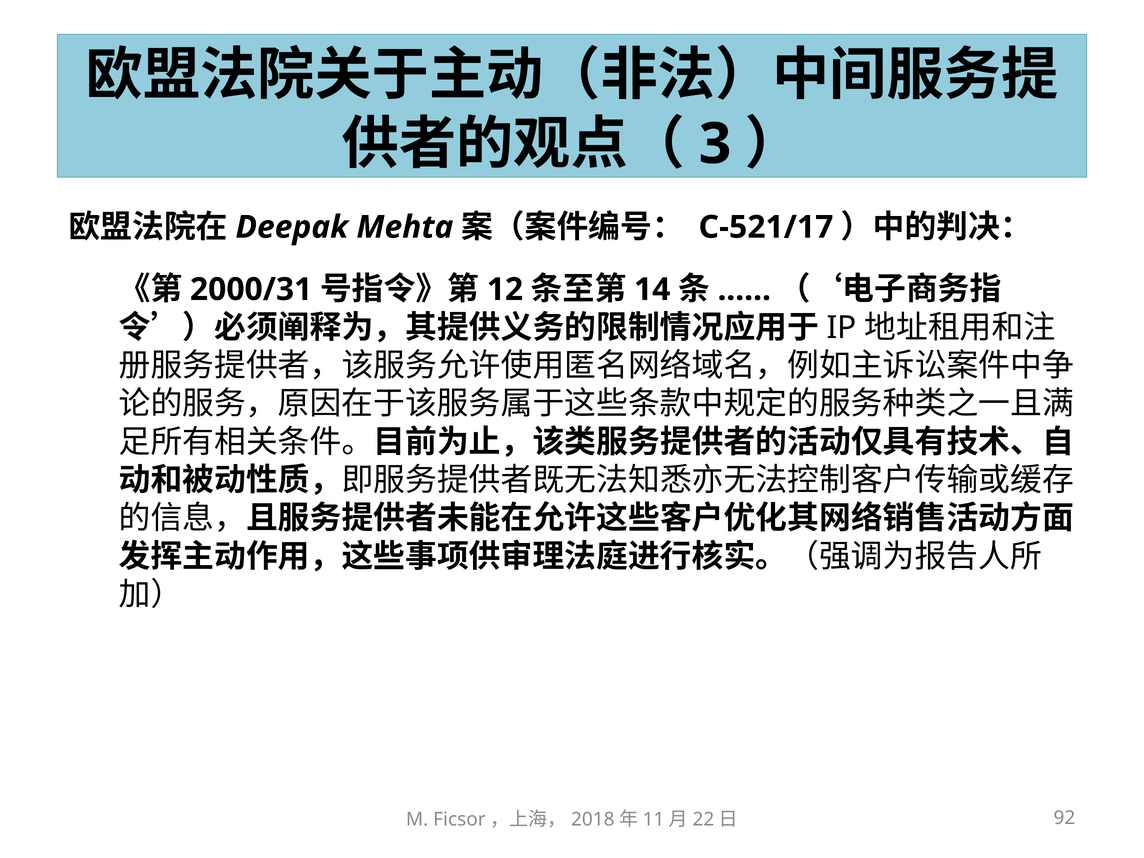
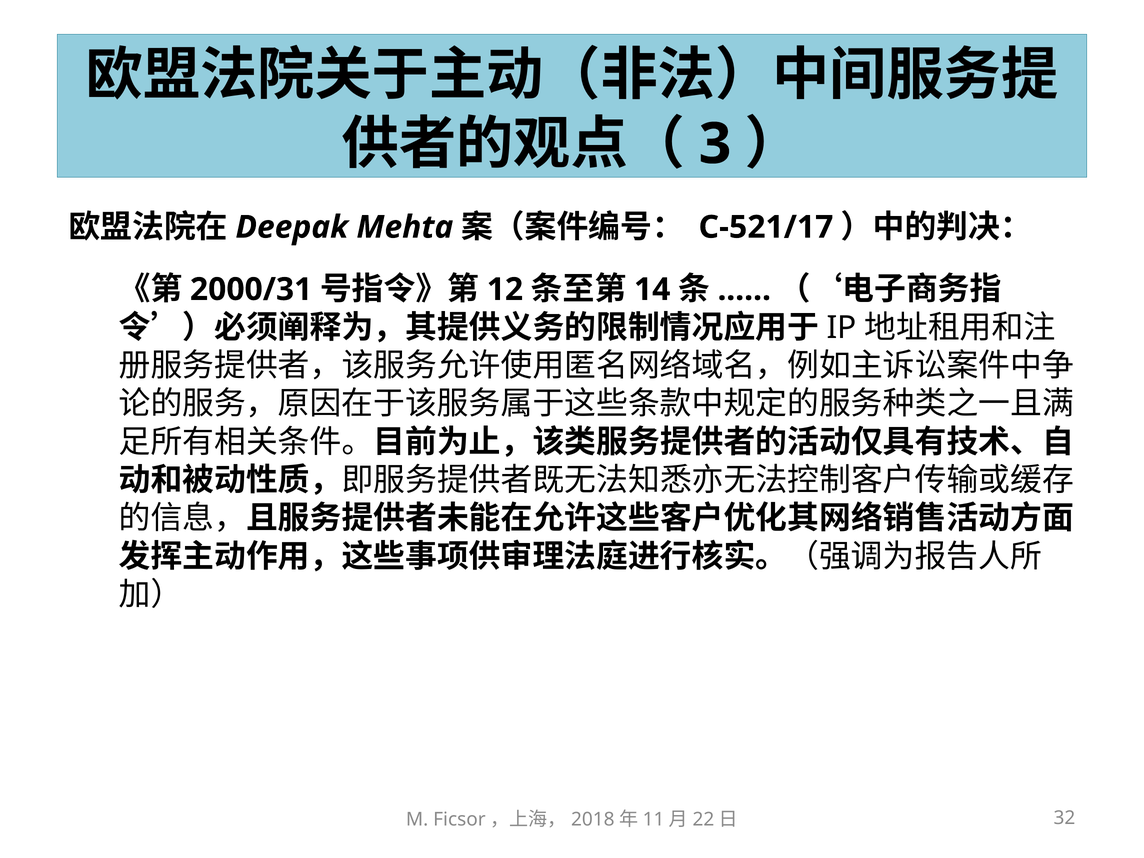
92: 92 -> 32 (1064, 818)
